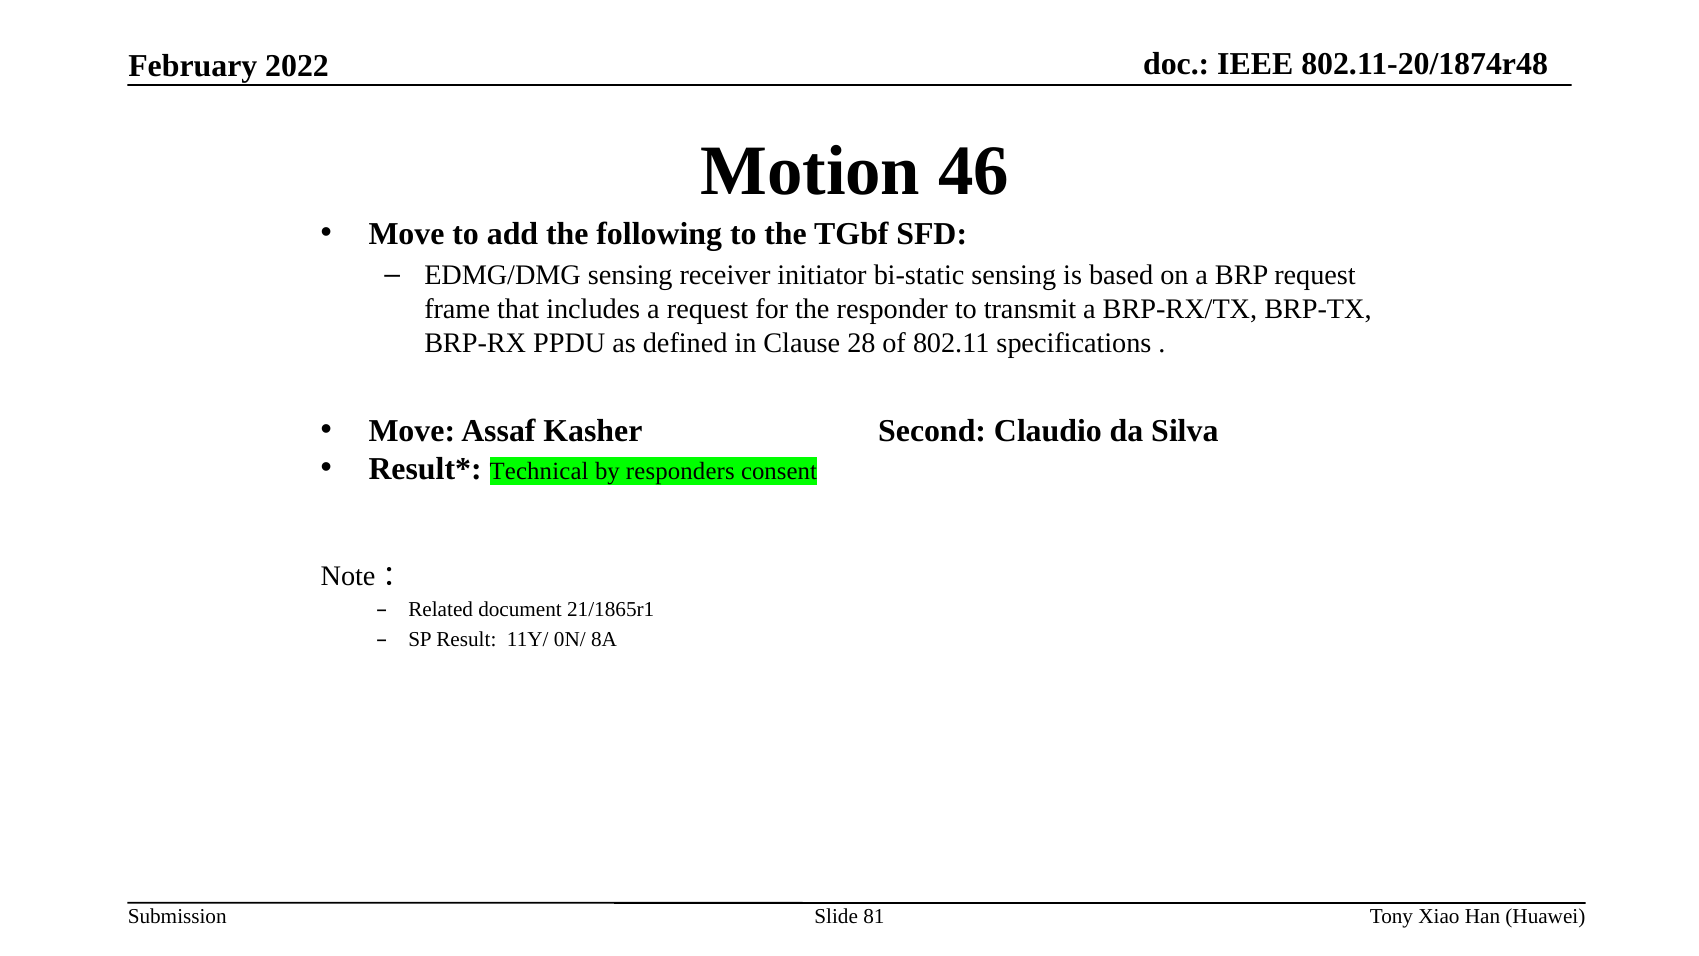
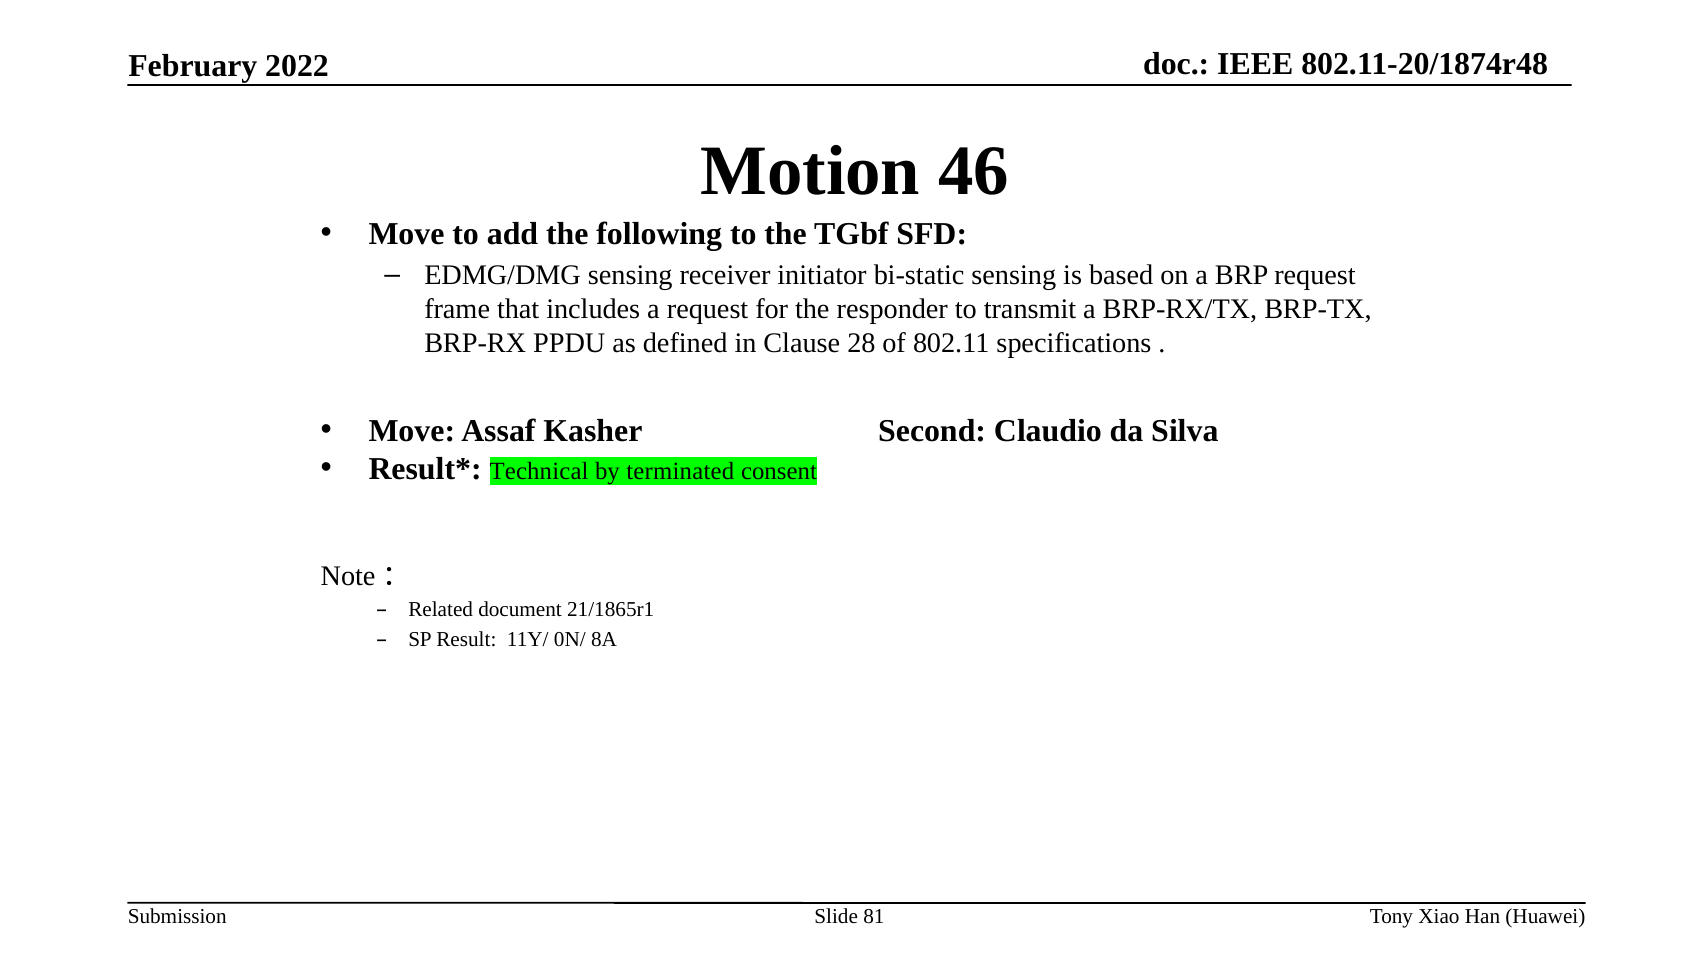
responders: responders -> terminated (680, 471)
